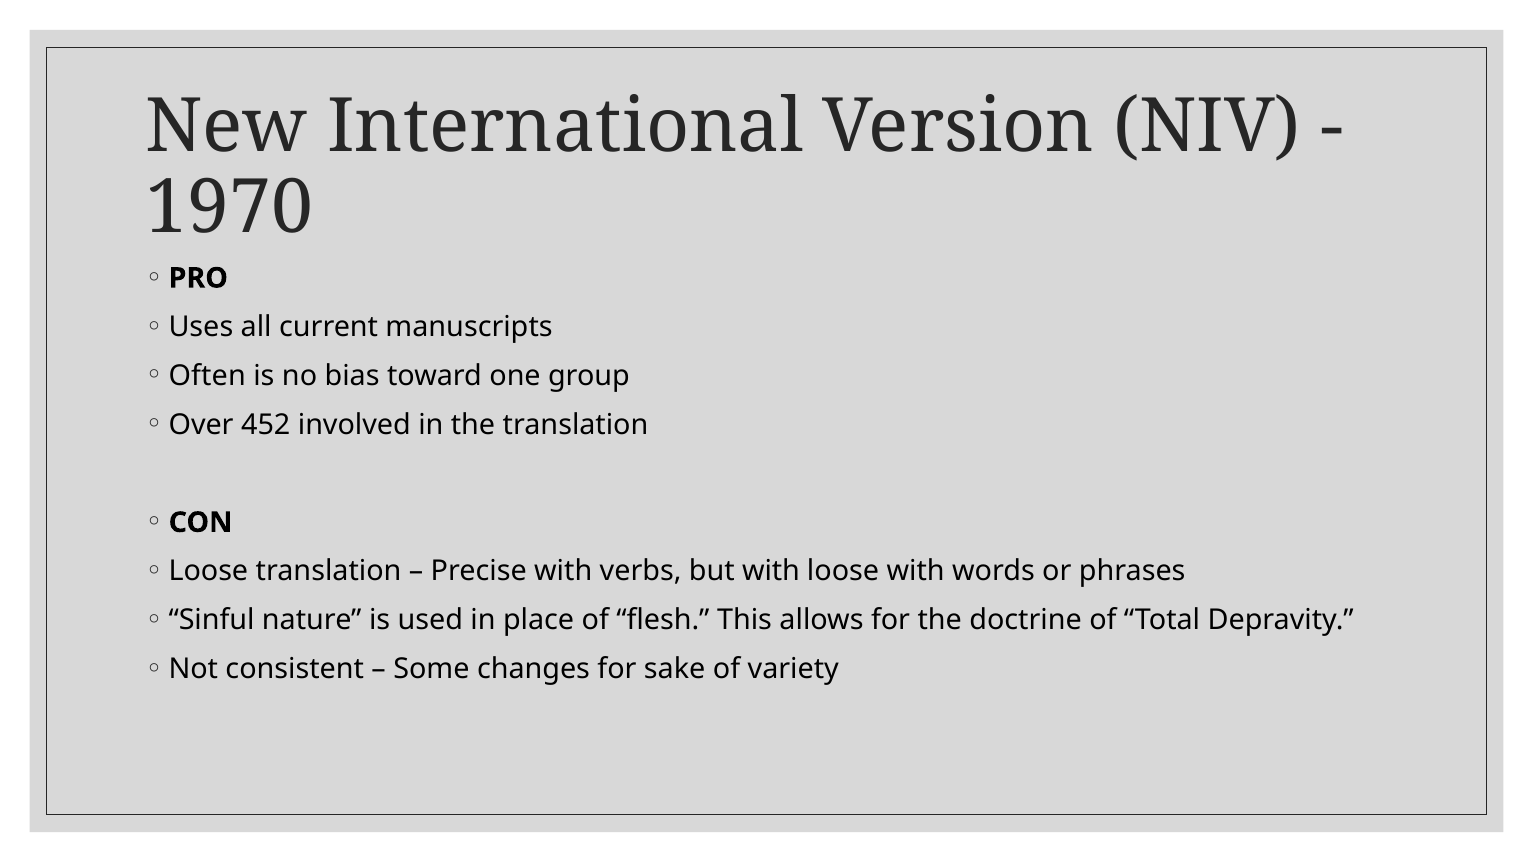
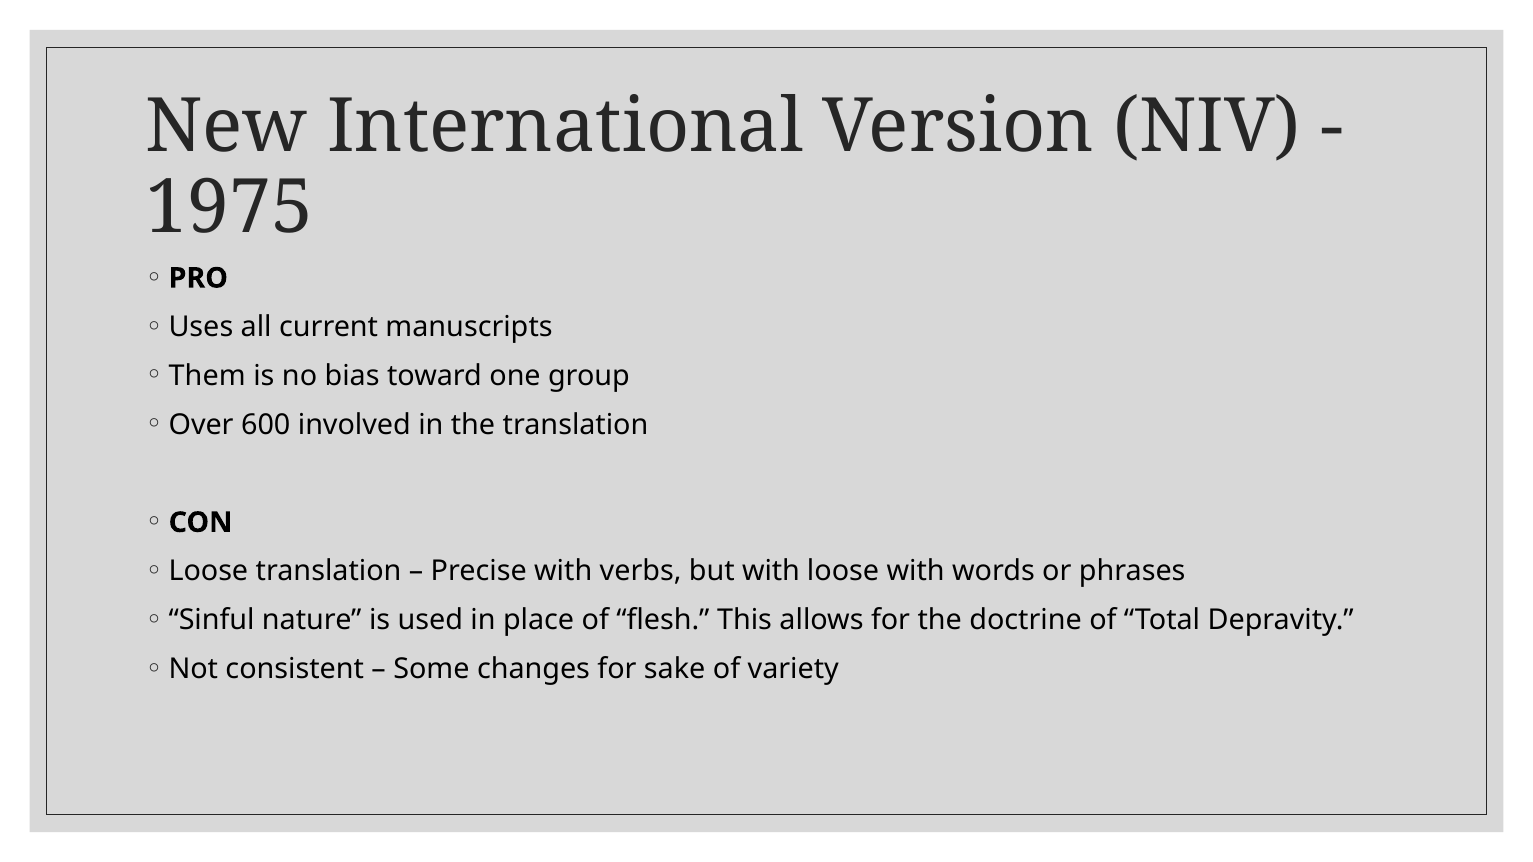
1970: 1970 -> 1975 (230, 208)
Often: Often -> Them (207, 376)
452: 452 -> 600 (266, 425)
